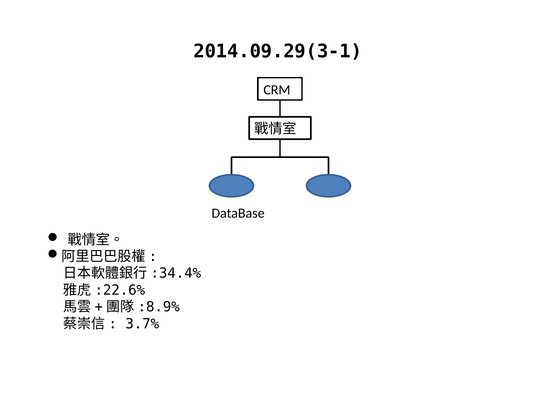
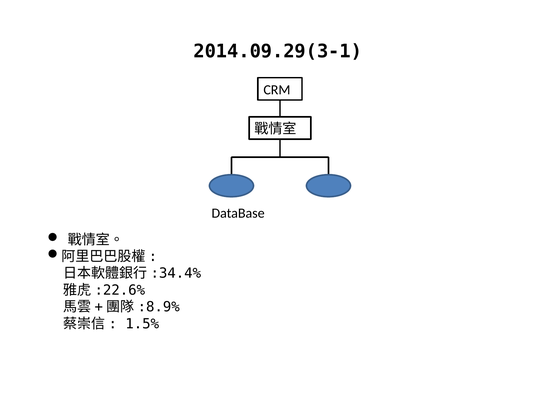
3.7%: 3.7% -> 1.5% (142, 324)
